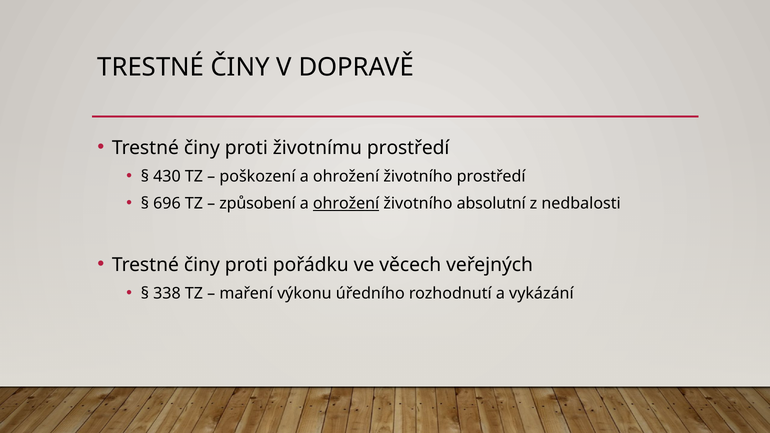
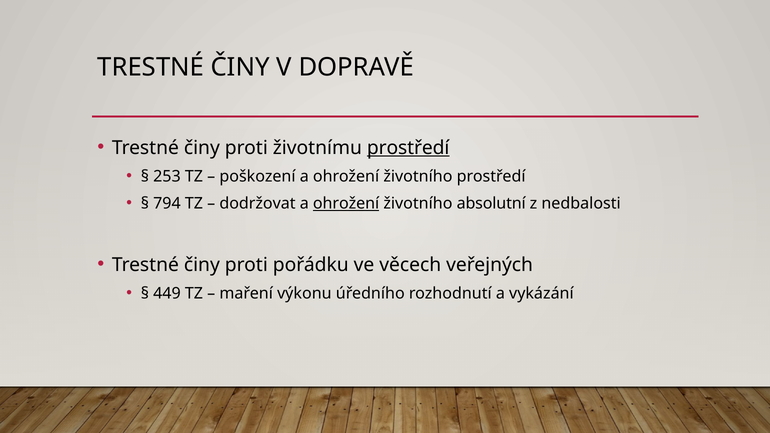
prostředí underline: none -> present (408, 148)
430: 430 -> 253 (167, 176)
696: 696 -> 794 (167, 204)
způsobení: způsobení -> dodržovat (257, 204)
338: 338 -> 449 (167, 294)
